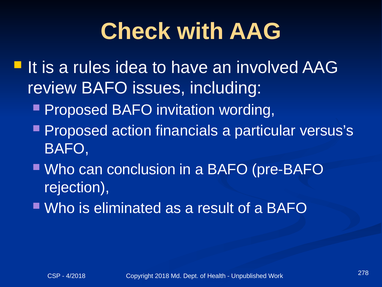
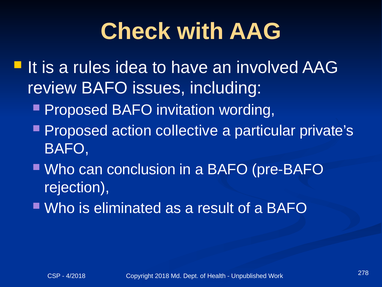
financials: financials -> collective (187, 131)
versus’s: versus’s -> private’s (327, 131)
